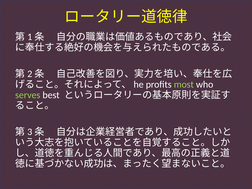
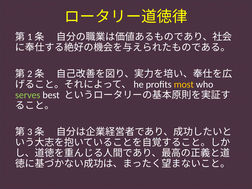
most colour: light green -> yellow (184, 84)
